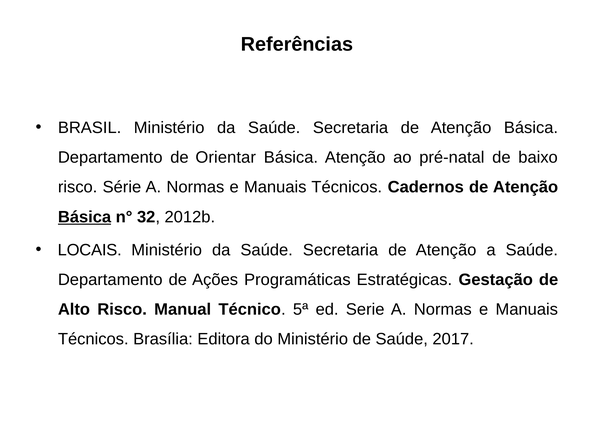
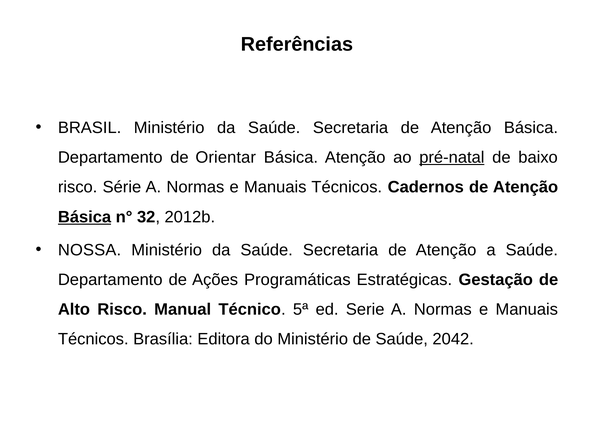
pré-natal underline: none -> present (452, 158)
LOCAIS: LOCAIS -> NOSSA (90, 250)
2017: 2017 -> 2042 (453, 339)
